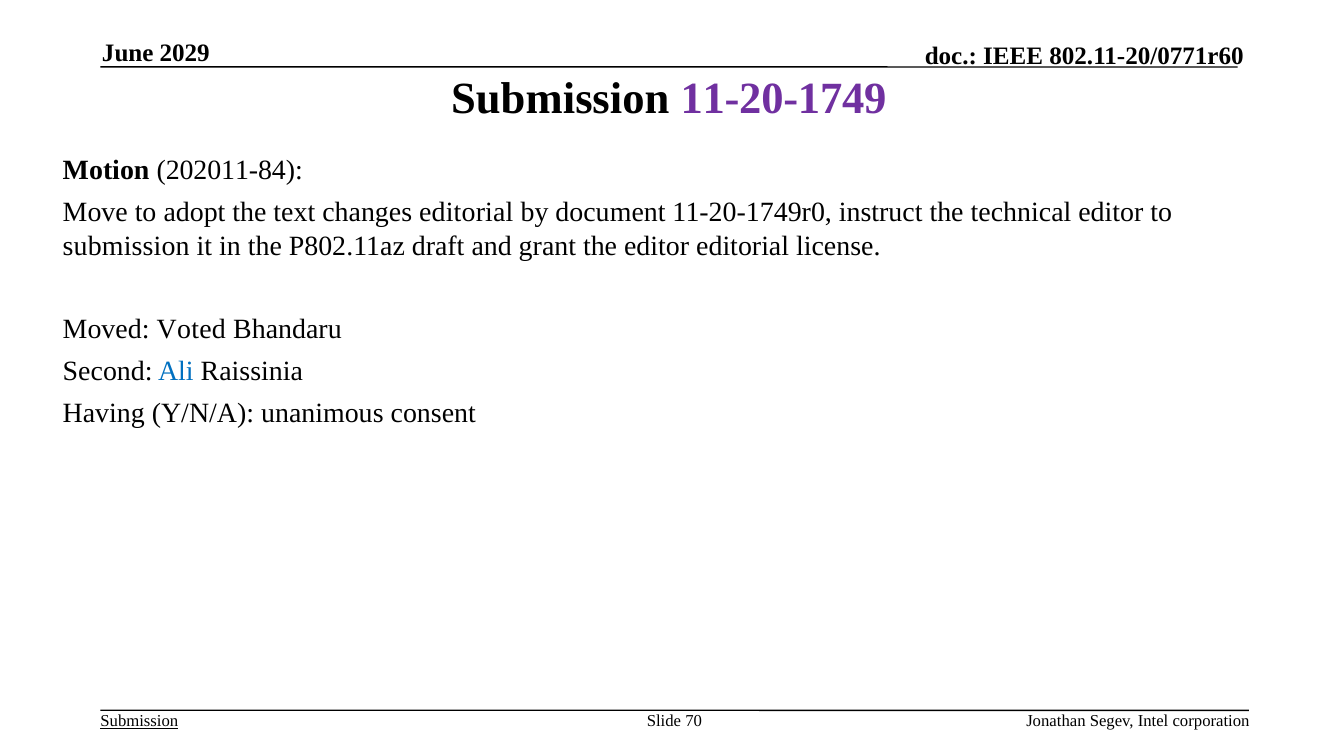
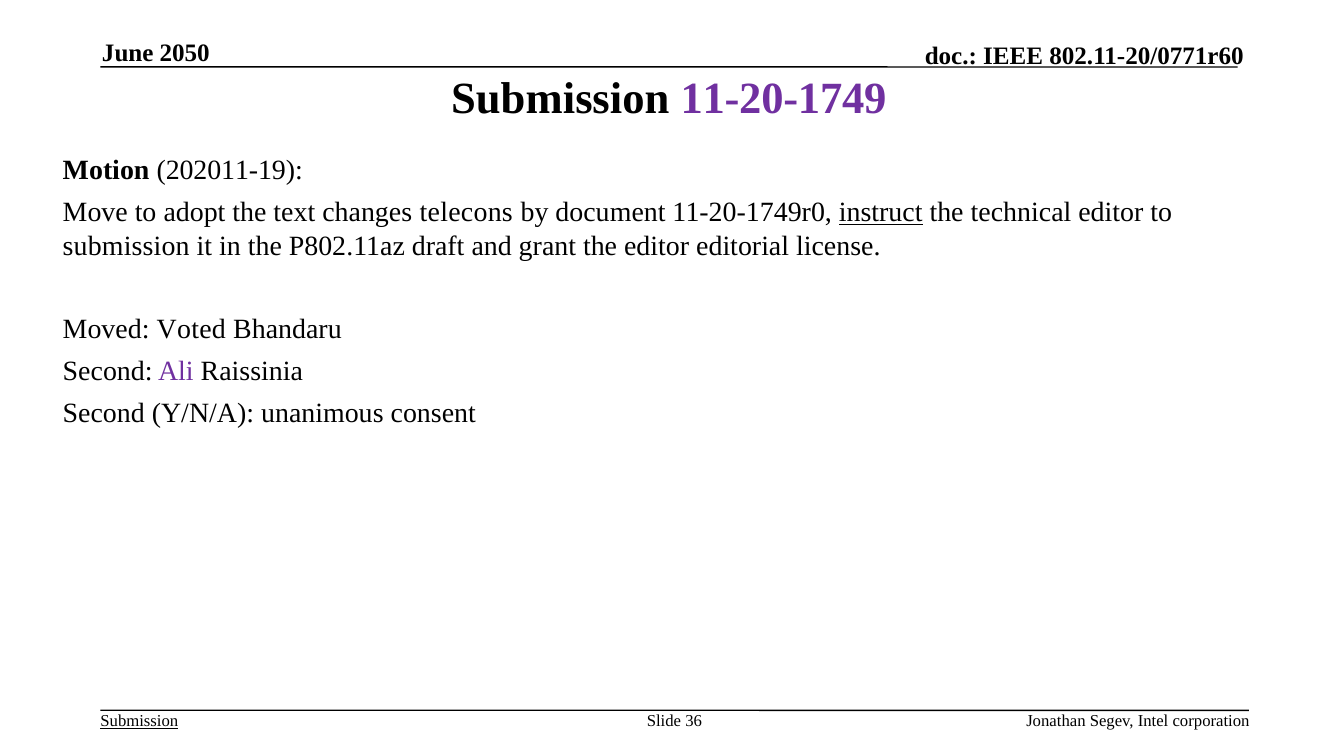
2029: 2029 -> 2050 (185, 53)
202011-84: 202011-84 -> 202011-19 (230, 171)
changes editorial: editorial -> telecons (466, 213)
instruct underline: none -> present (881, 213)
Ali colour: blue -> purple (176, 372)
Having: Having -> Second (104, 414)
70: 70 -> 36 (694, 722)
